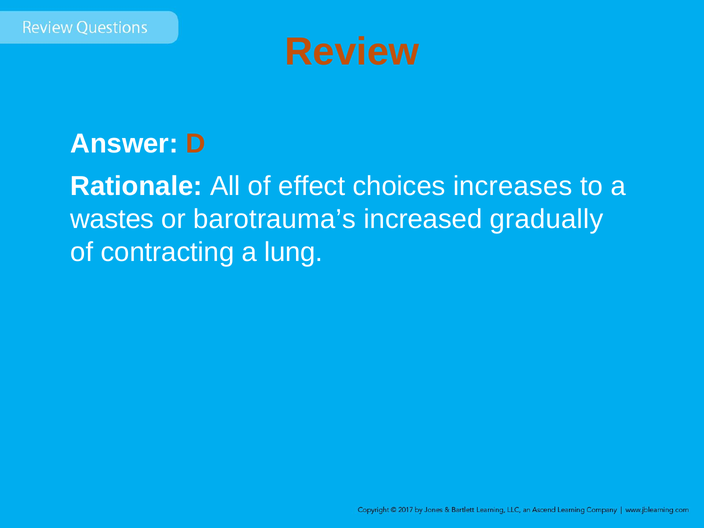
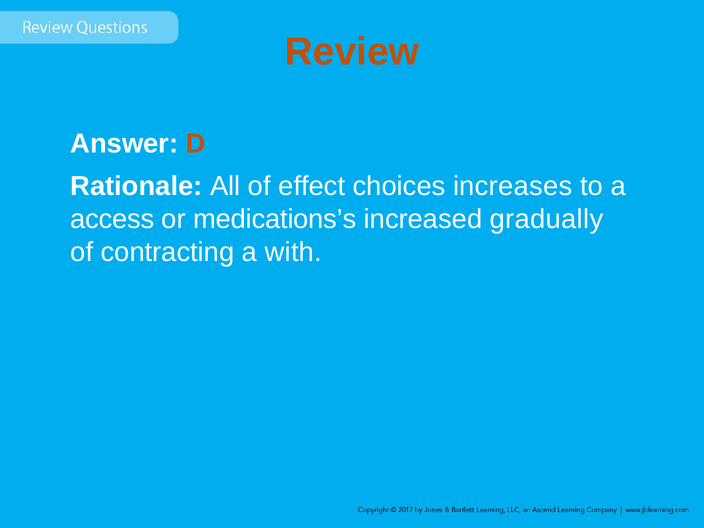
wastes: wastes -> access (112, 219)
barotrauma’s: barotrauma’s -> medications’s (275, 219)
lung: lung -> with (293, 252)
